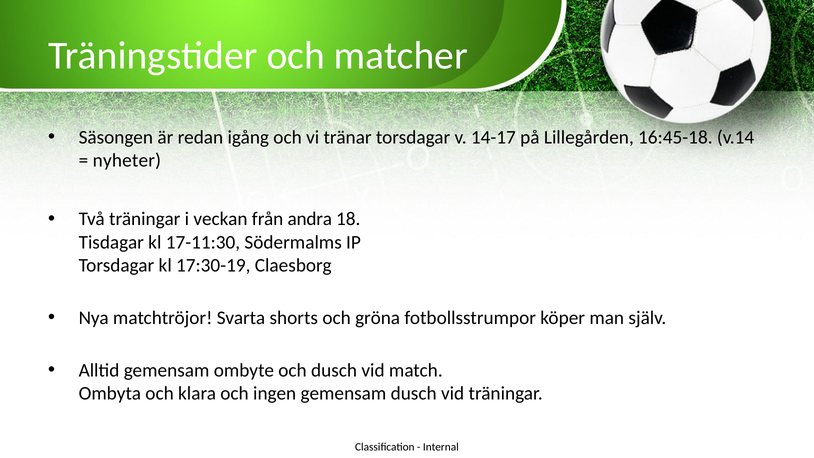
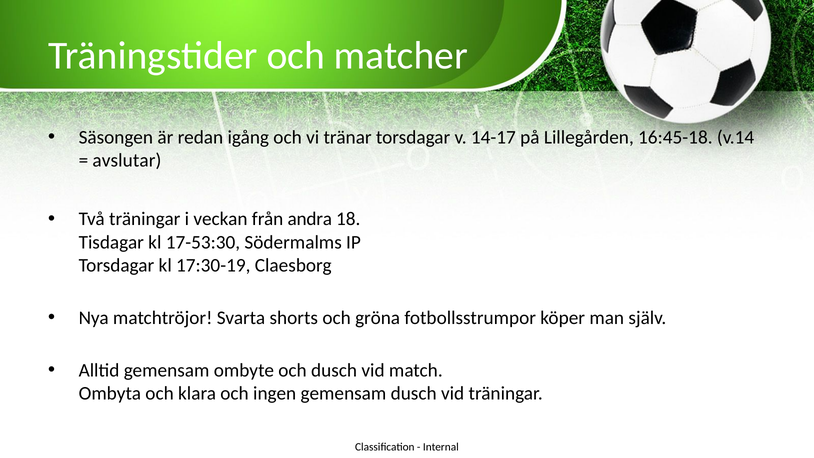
nyheter: nyheter -> avslutar (127, 160)
17-11:30: 17-11:30 -> 17-53:30 (203, 242)
